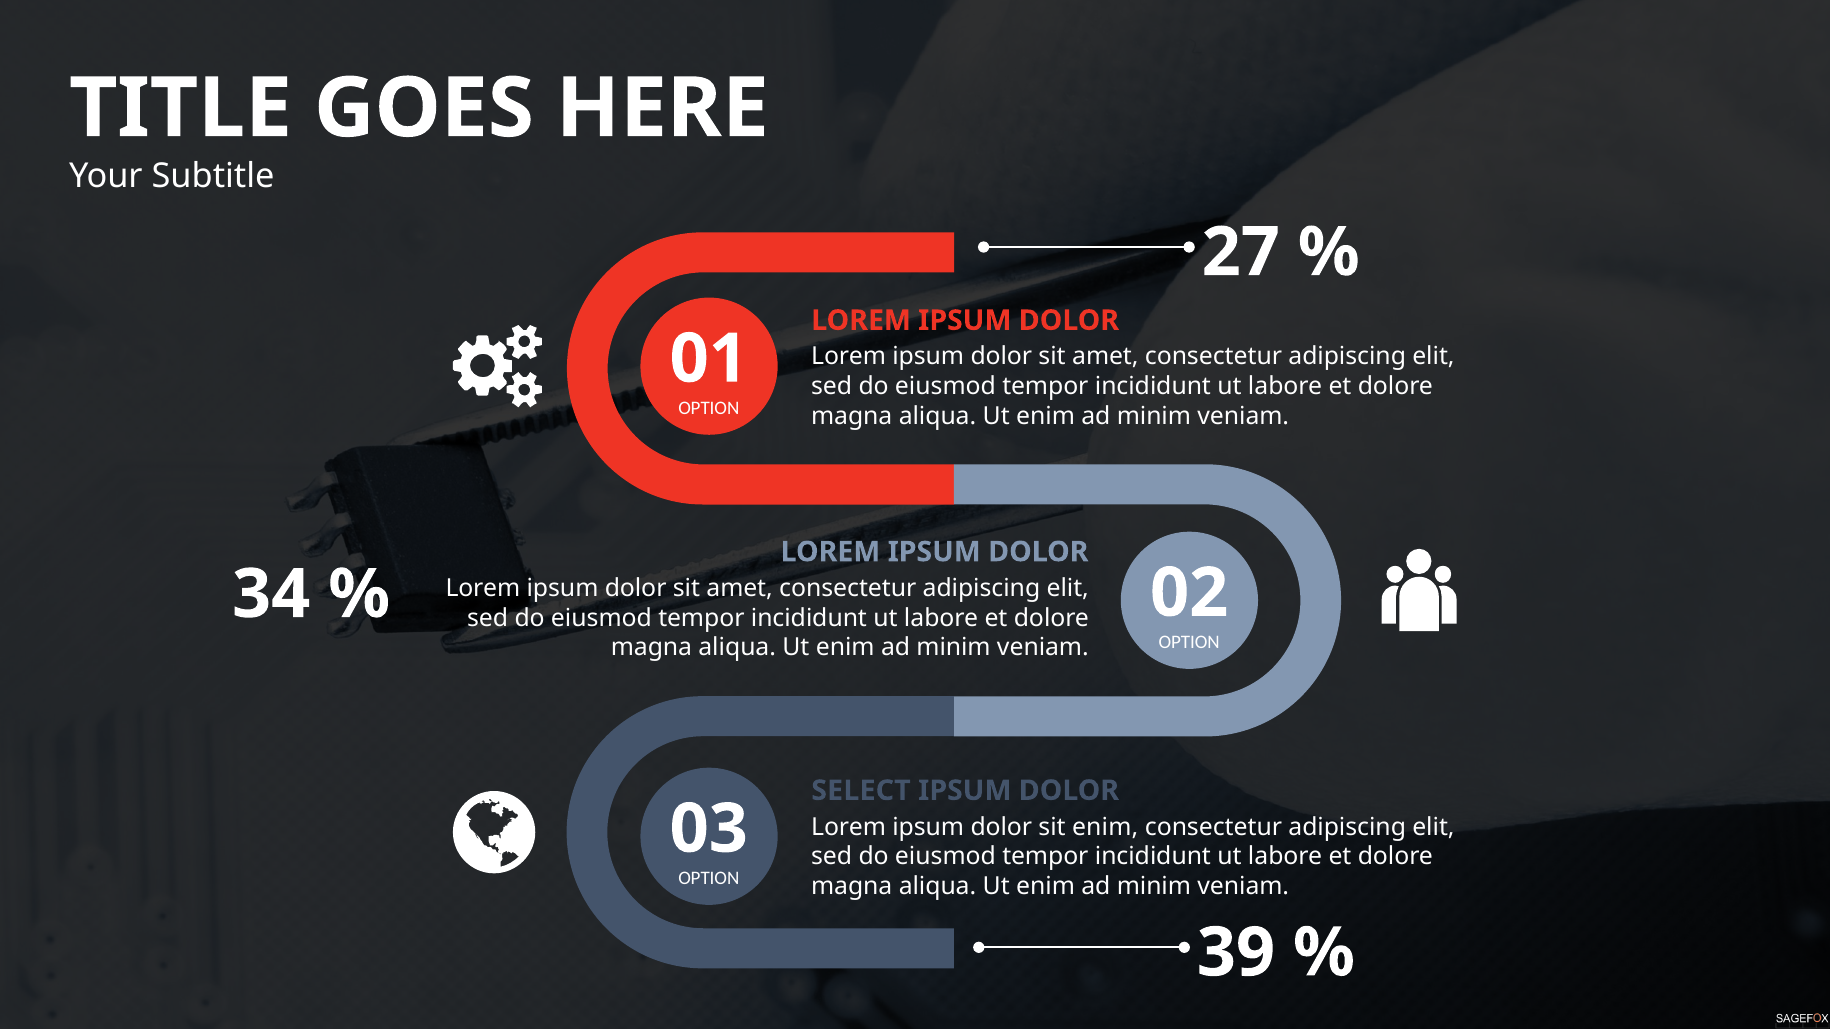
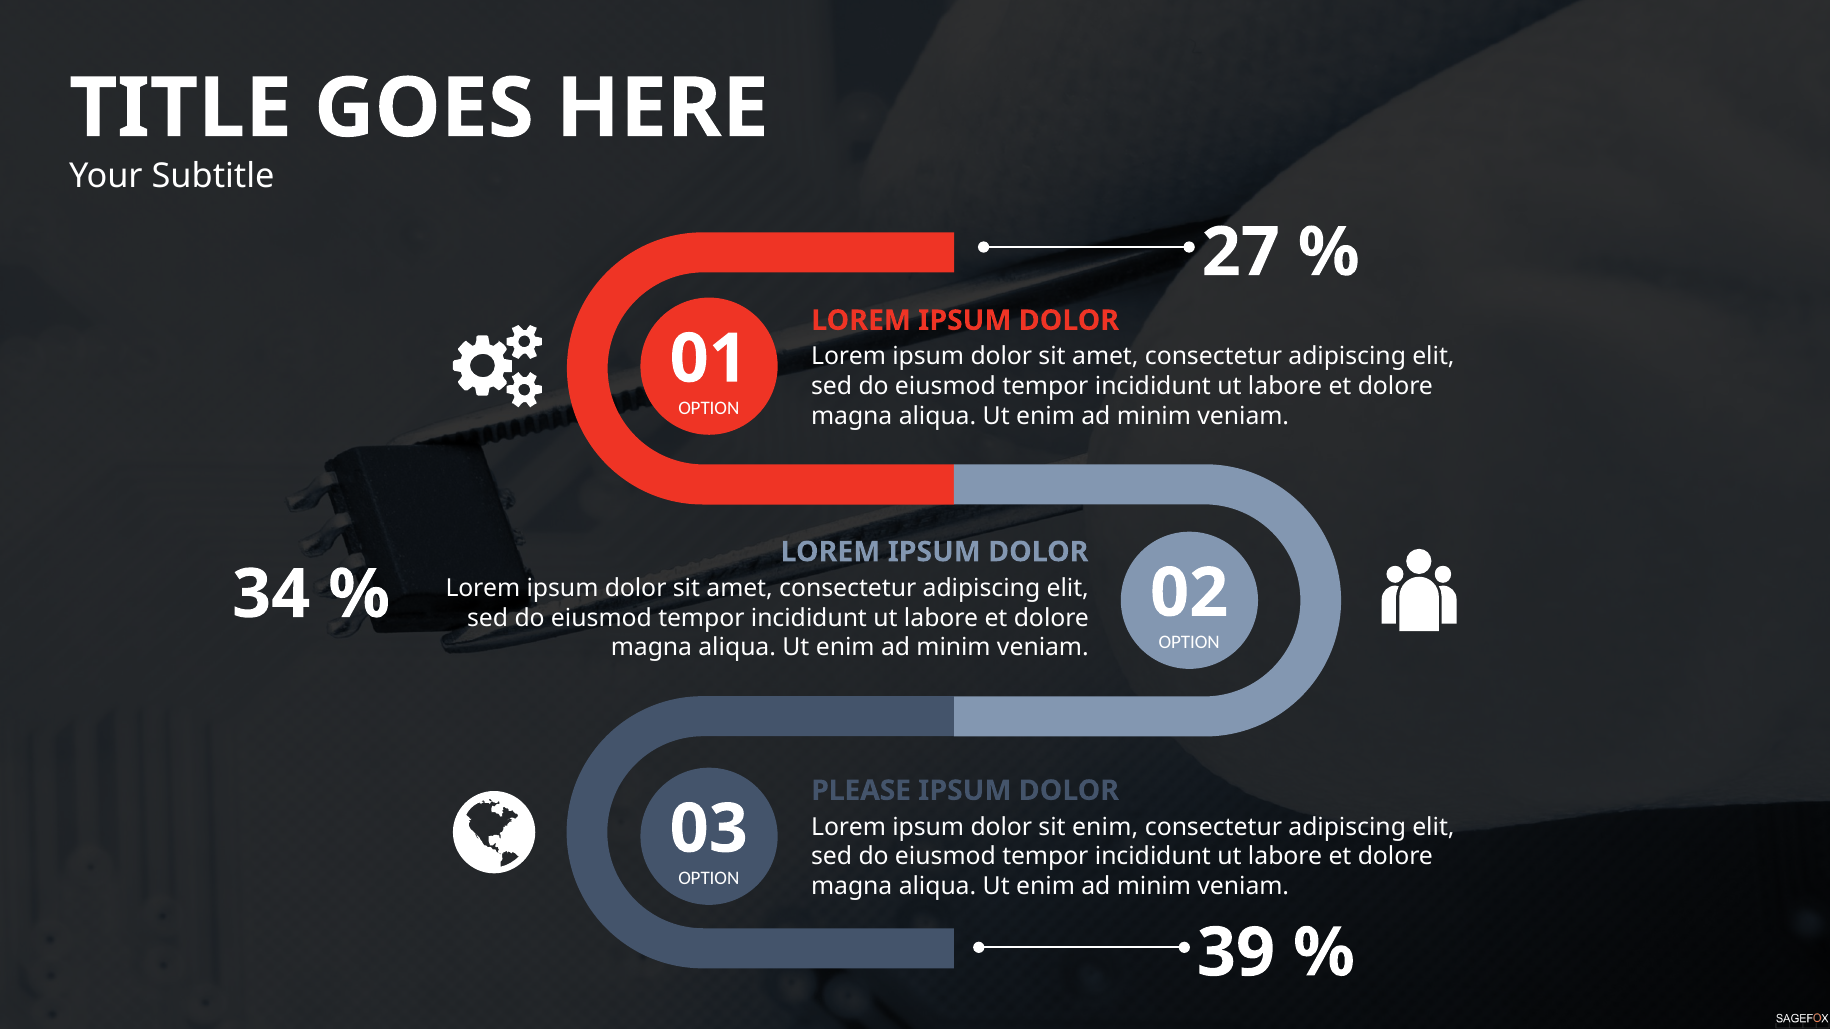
SELECT: SELECT -> PLEASE (861, 791)
